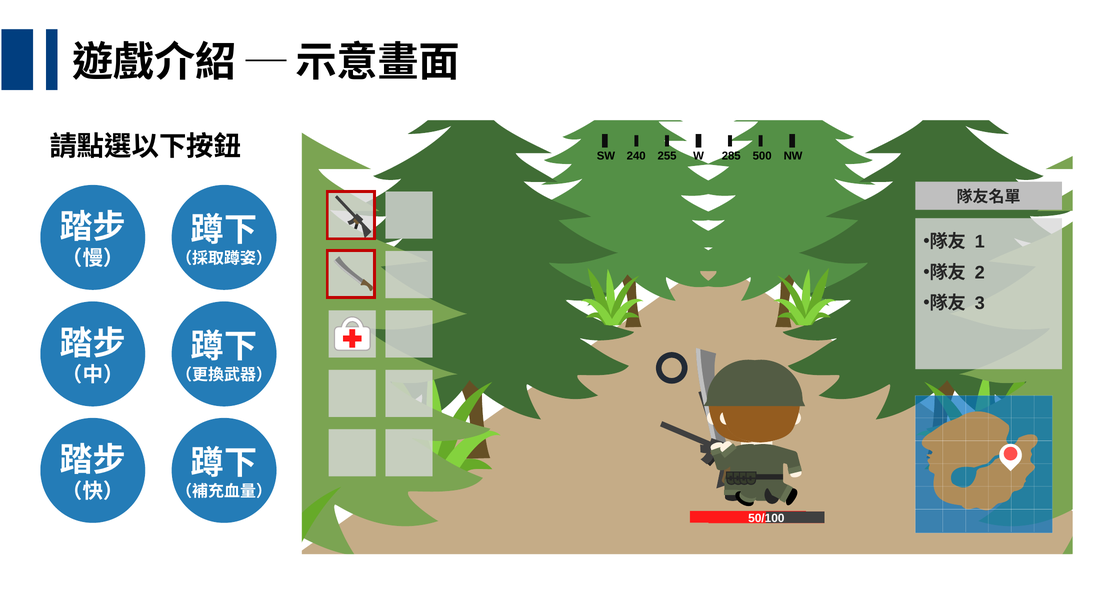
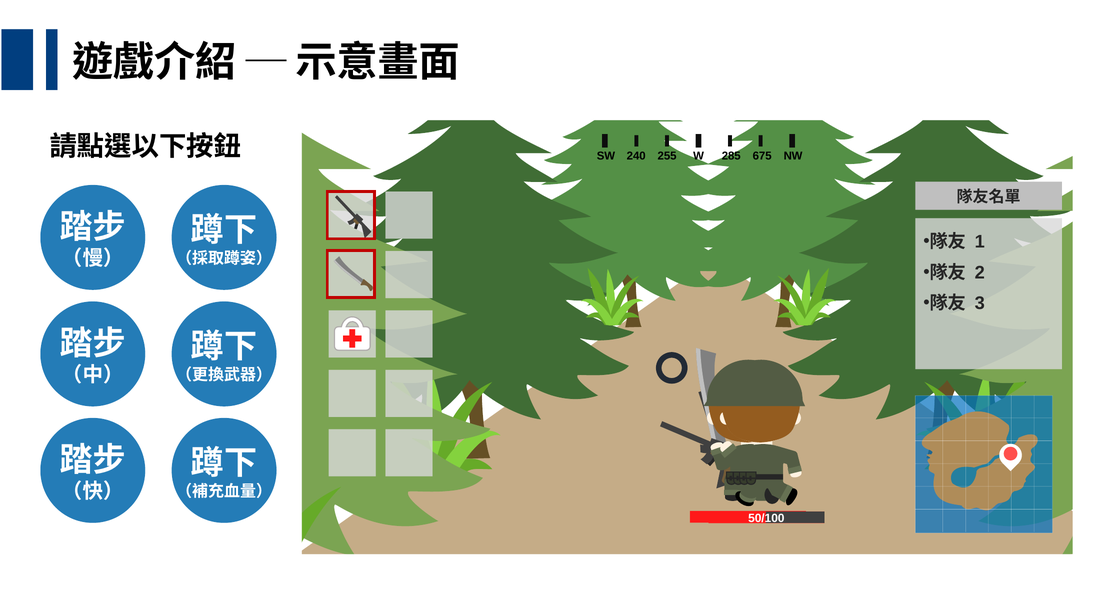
500: 500 -> 675 (762, 156)
